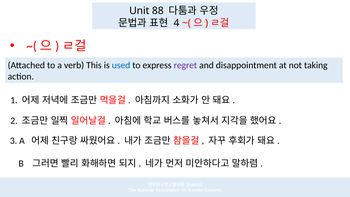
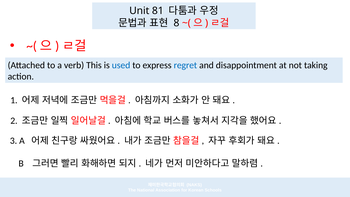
88: 88 -> 81 (158, 11)
4: 4 -> 8 (176, 23)
regret colour: purple -> blue (185, 65)
